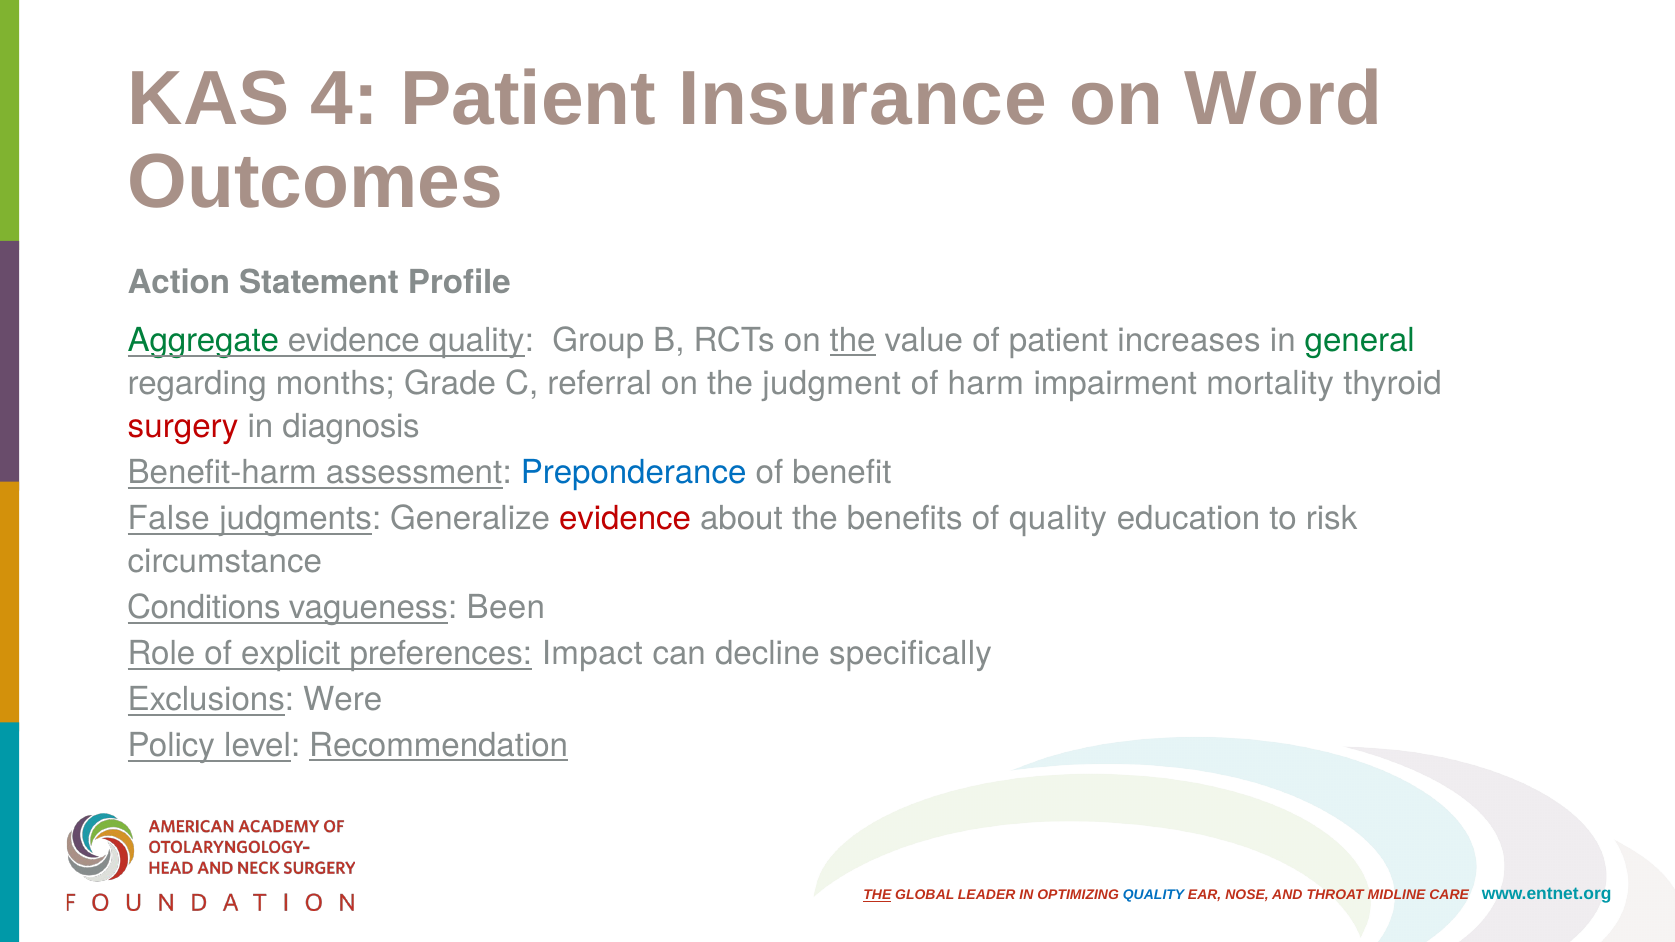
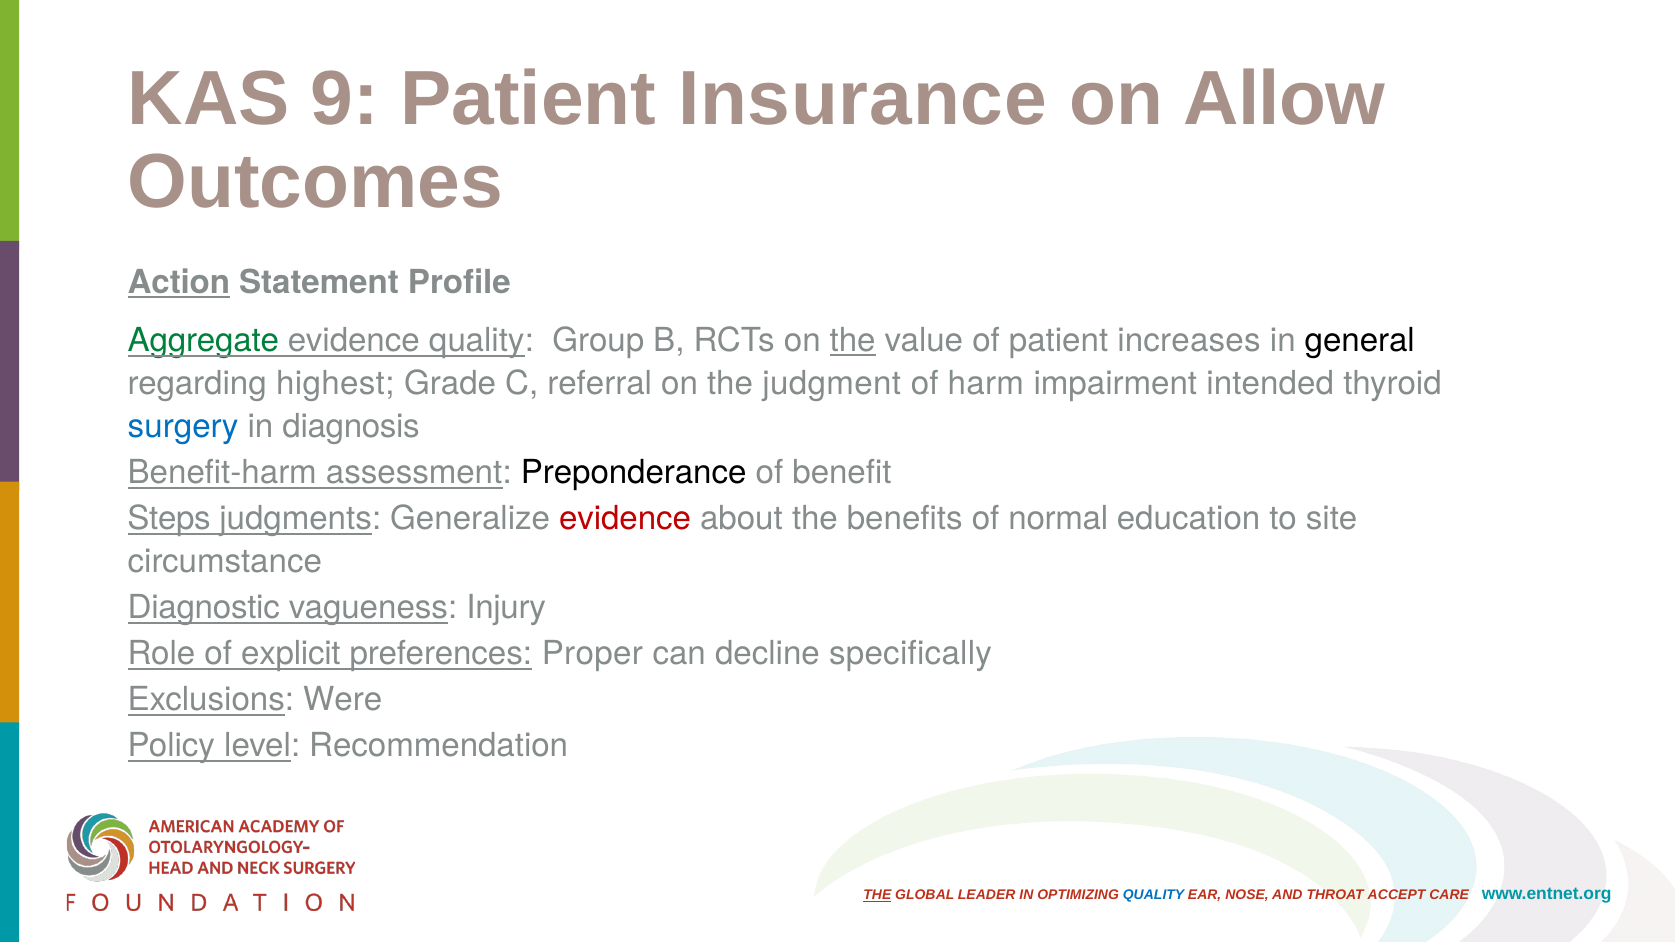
4: 4 -> 9 (345, 99)
Word: Word -> Allow (1284, 99)
Action underline: none -> present (179, 282)
general colour: green -> black (1360, 341)
months: months -> highest (335, 384)
mortality: mortality -> intended (1270, 384)
surgery colour: red -> blue (183, 427)
Preponderance colour: blue -> black (634, 473)
False: False -> Steps (169, 519)
of quality: quality -> normal (1058, 519)
risk: risk -> site (1332, 519)
Conditions: Conditions -> Diagnostic (204, 608)
Been: Been -> Injury (506, 608)
Impact: Impact -> Proper (592, 654)
Recommendation underline: present -> none (439, 746)
MIDLINE: MIDLINE -> ACCEPT (1397, 895)
